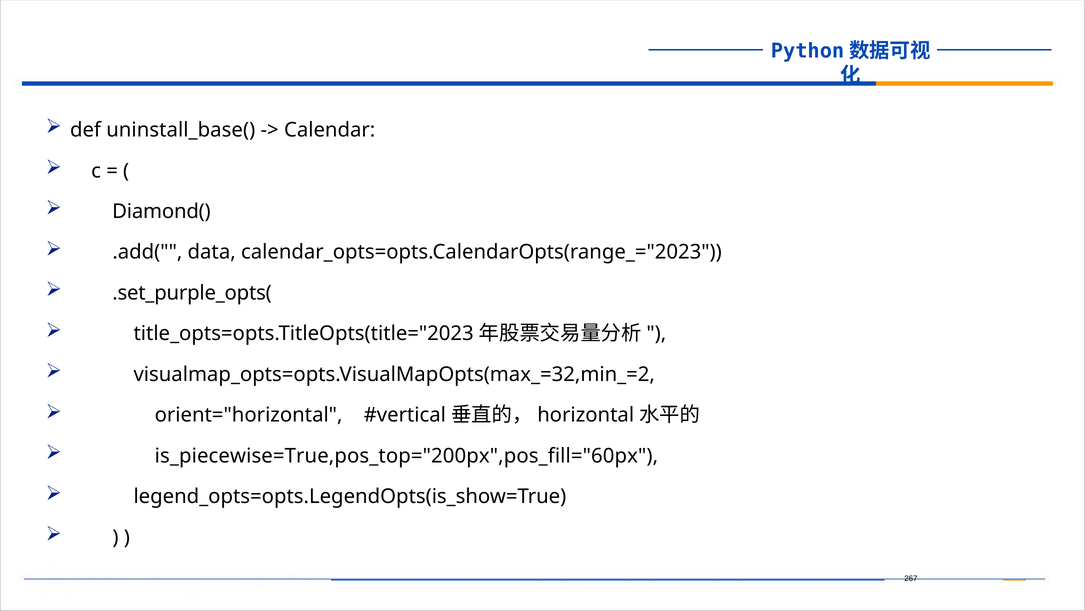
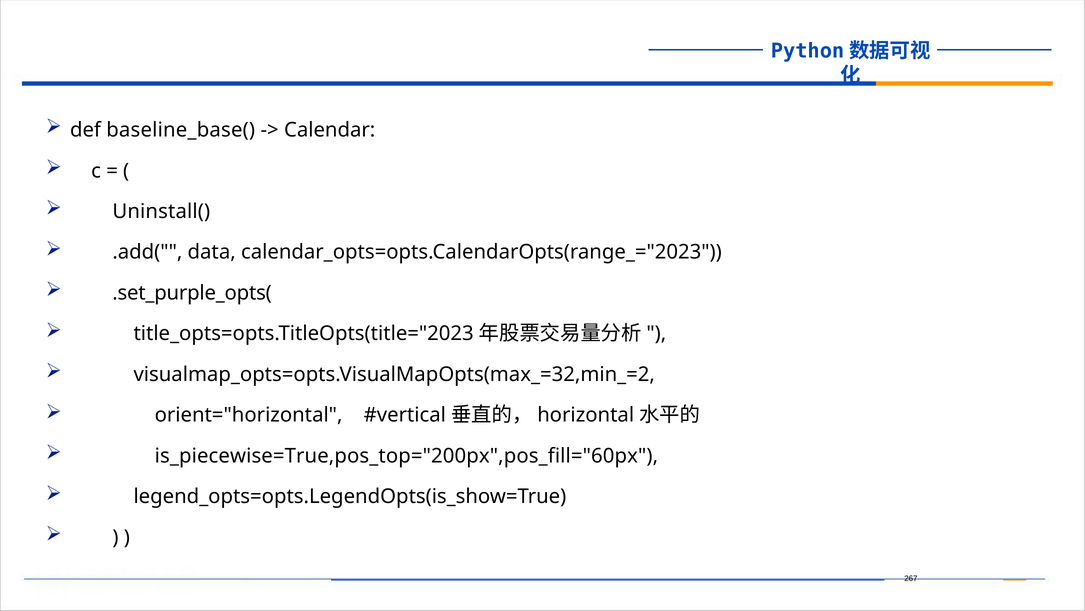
uninstall_base(: uninstall_base( -> baseline_base( (181, 130)
Diamond(: Diamond( -> Uninstall( (161, 211)
